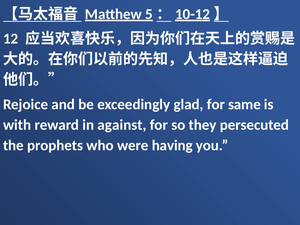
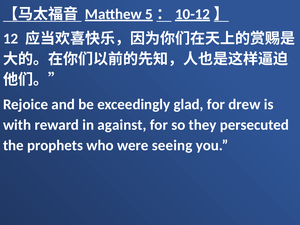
same: same -> drew (244, 104)
having: having -> seeing (172, 145)
